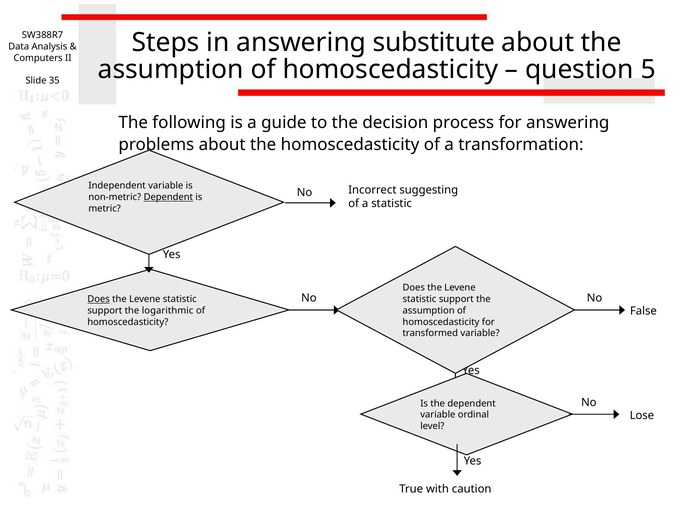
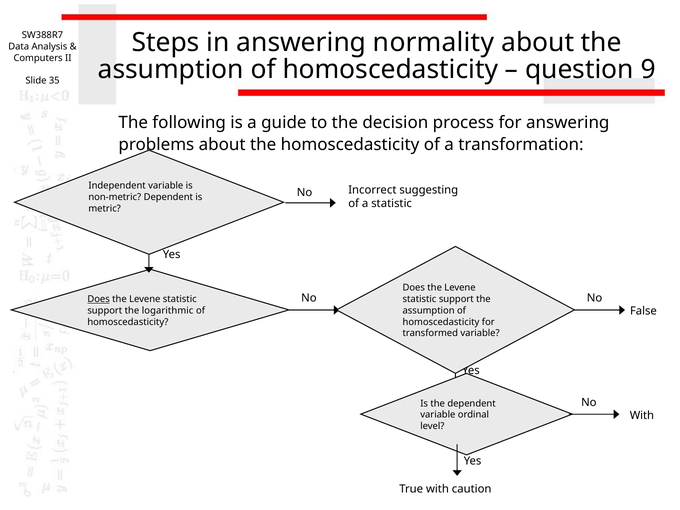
substitute: substitute -> normality (434, 43)
5: 5 -> 9 (648, 69)
Dependent underline: present -> none (168, 197)
Lose: Lose -> With (642, 415)
